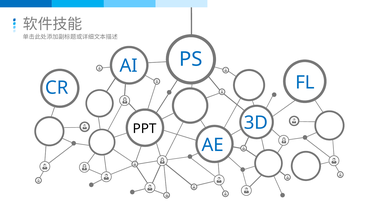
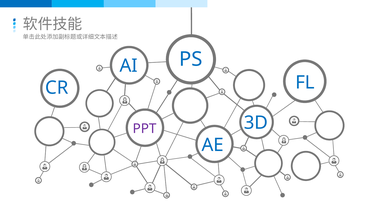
PPT colour: black -> purple (145, 129)
